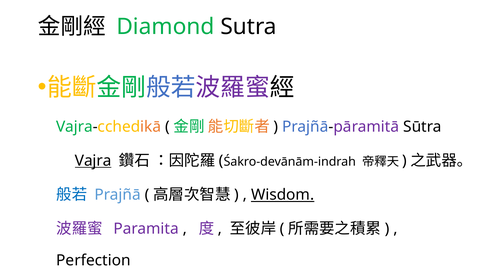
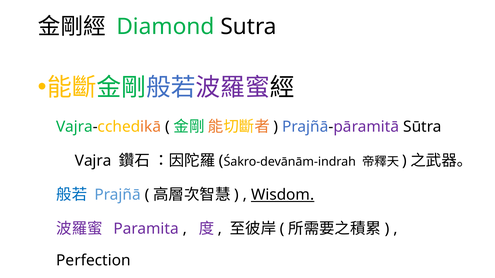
Vajra underline: present -> none (93, 161)
